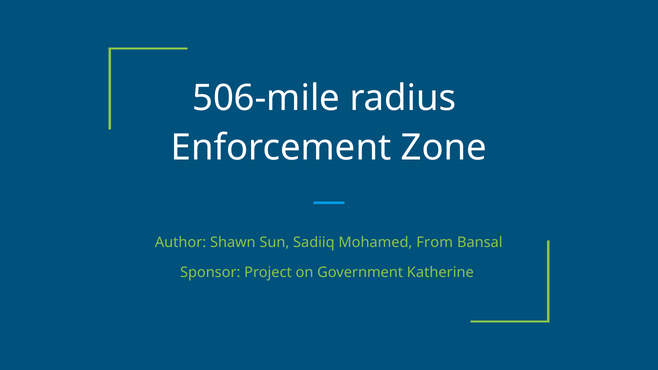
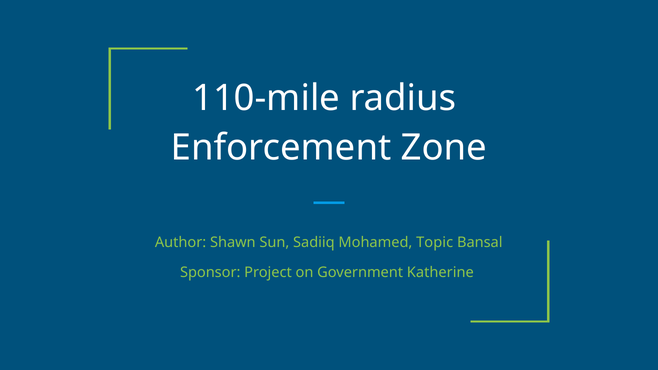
506-mile: 506-mile -> 110-mile (266, 98)
From: From -> Topic (435, 243)
